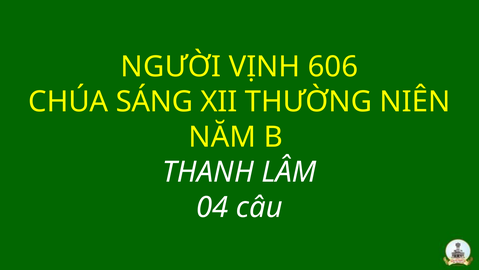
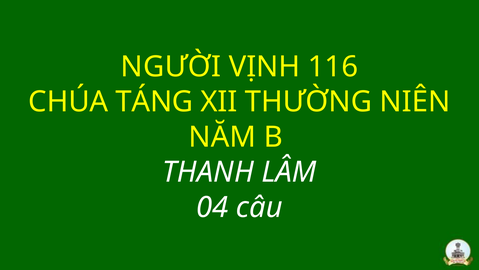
606: 606 -> 116 (333, 67)
SÁNG: SÁNG -> TÁNG (154, 102)
